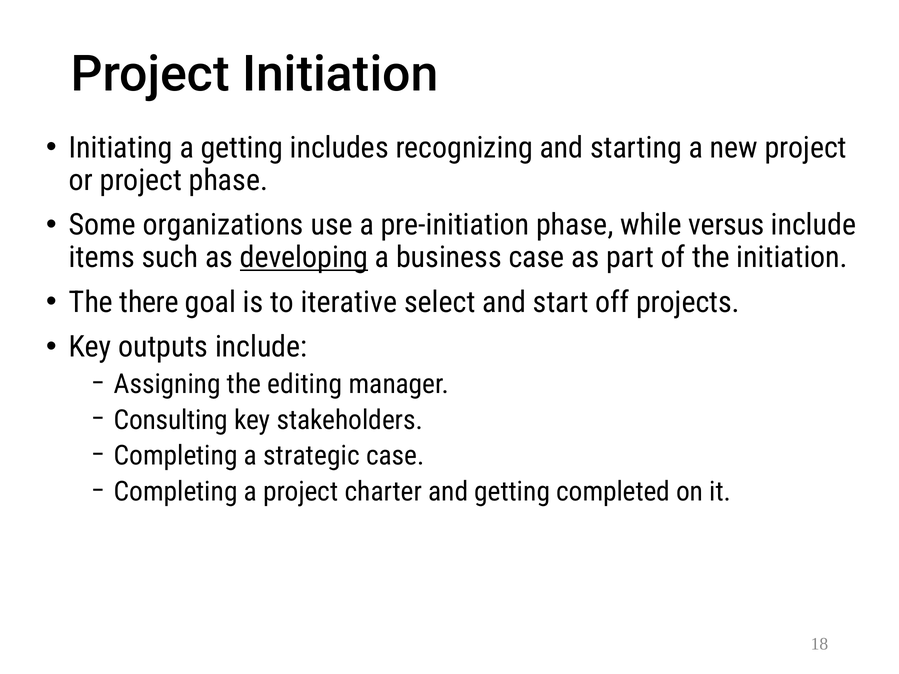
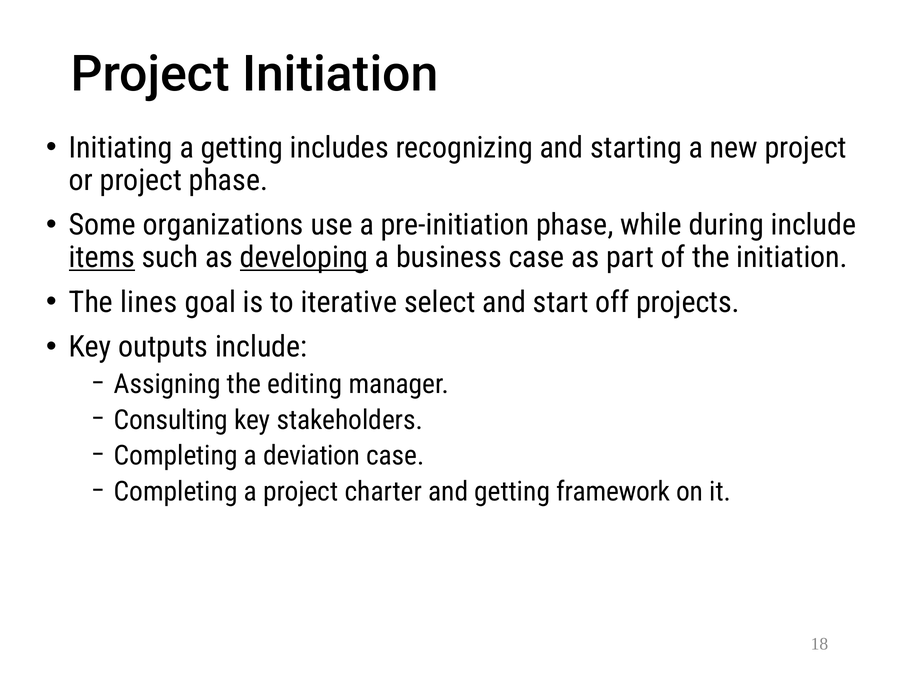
versus: versus -> during (726, 225)
items underline: none -> present (102, 257)
there: there -> lines (149, 302)
strategic: strategic -> deviation (312, 456)
completed: completed -> framework (613, 492)
